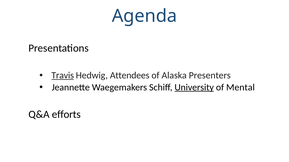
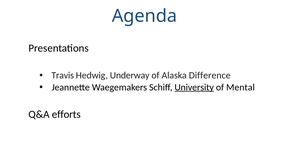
Travis underline: present -> none (63, 76)
Attendees: Attendees -> Underway (130, 76)
Presenters: Presenters -> Difference (210, 76)
